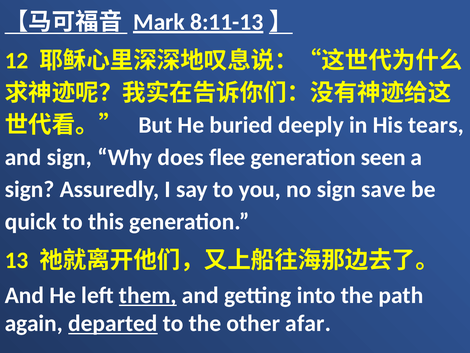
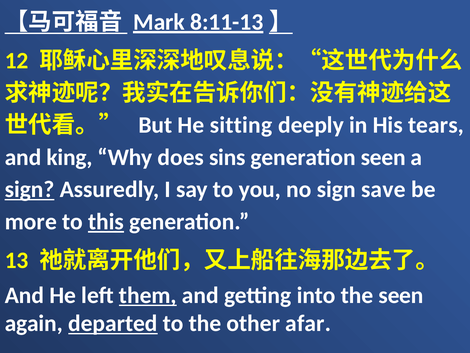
buried: buried -> sitting (241, 125)
and sign: sign -> king (70, 157)
flee: flee -> sins (227, 157)
sign underline: none -> present (30, 189)
quick: quick -> more (31, 221)
this underline: none -> present (106, 221)
the path: path -> seen (401, 295)
